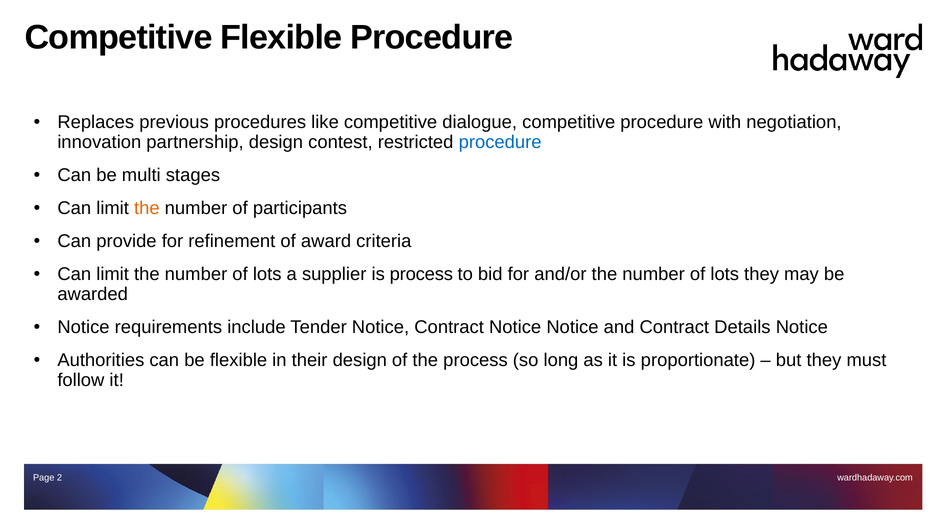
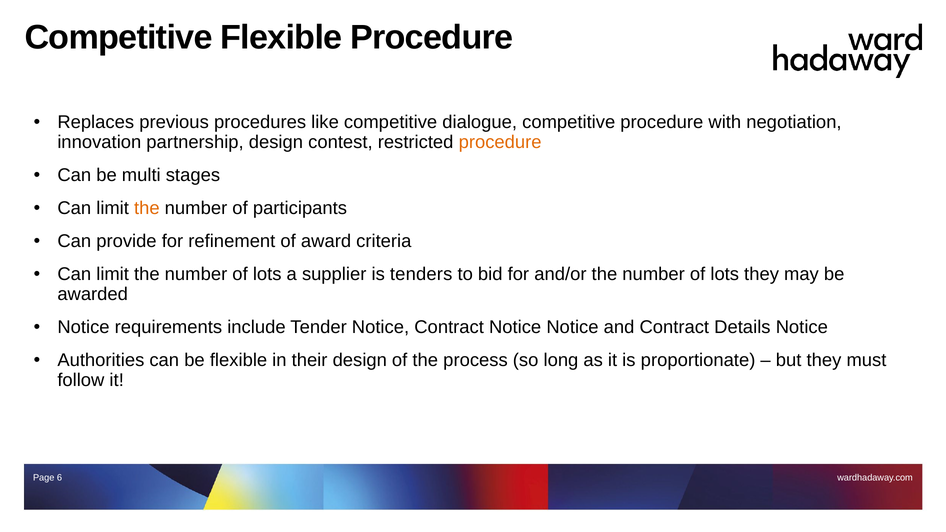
procedure colour: blue -> orange (500, 142)
is process: process -> tenders (421, 274)
2: 2 -> 6 (59, 478)
